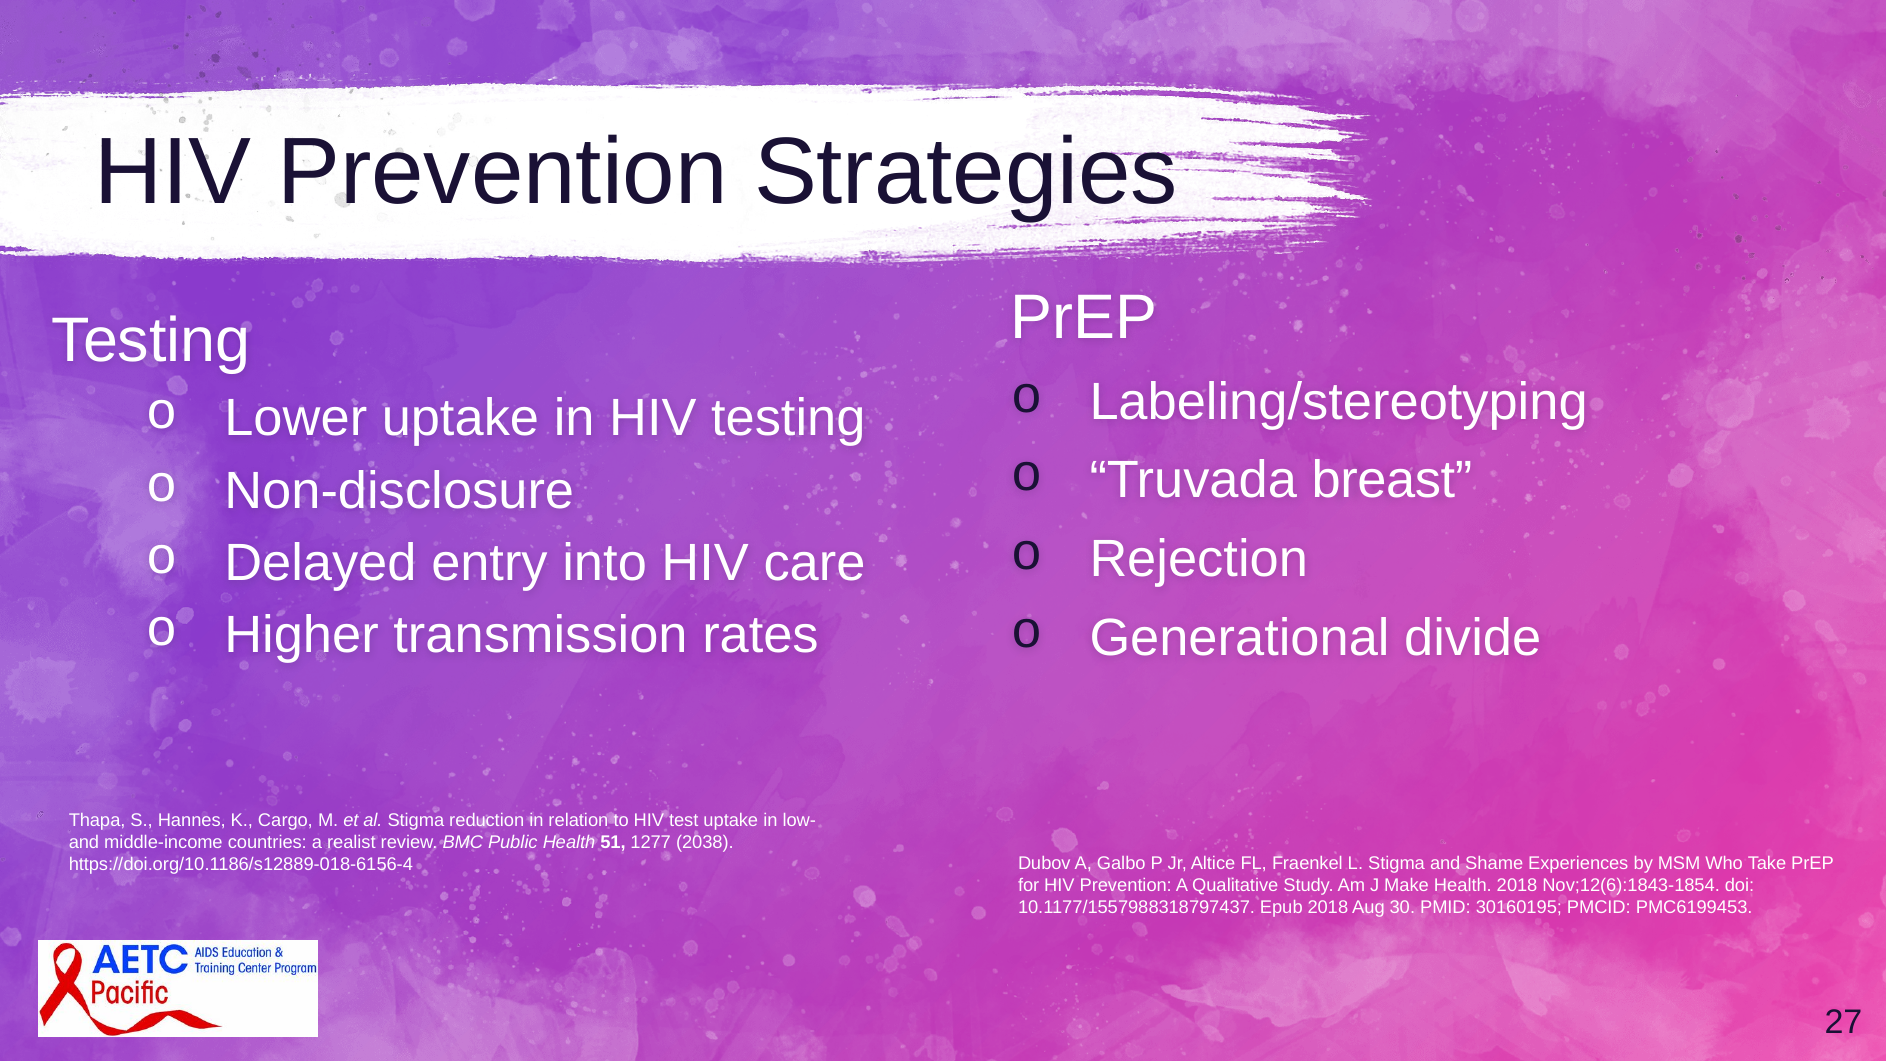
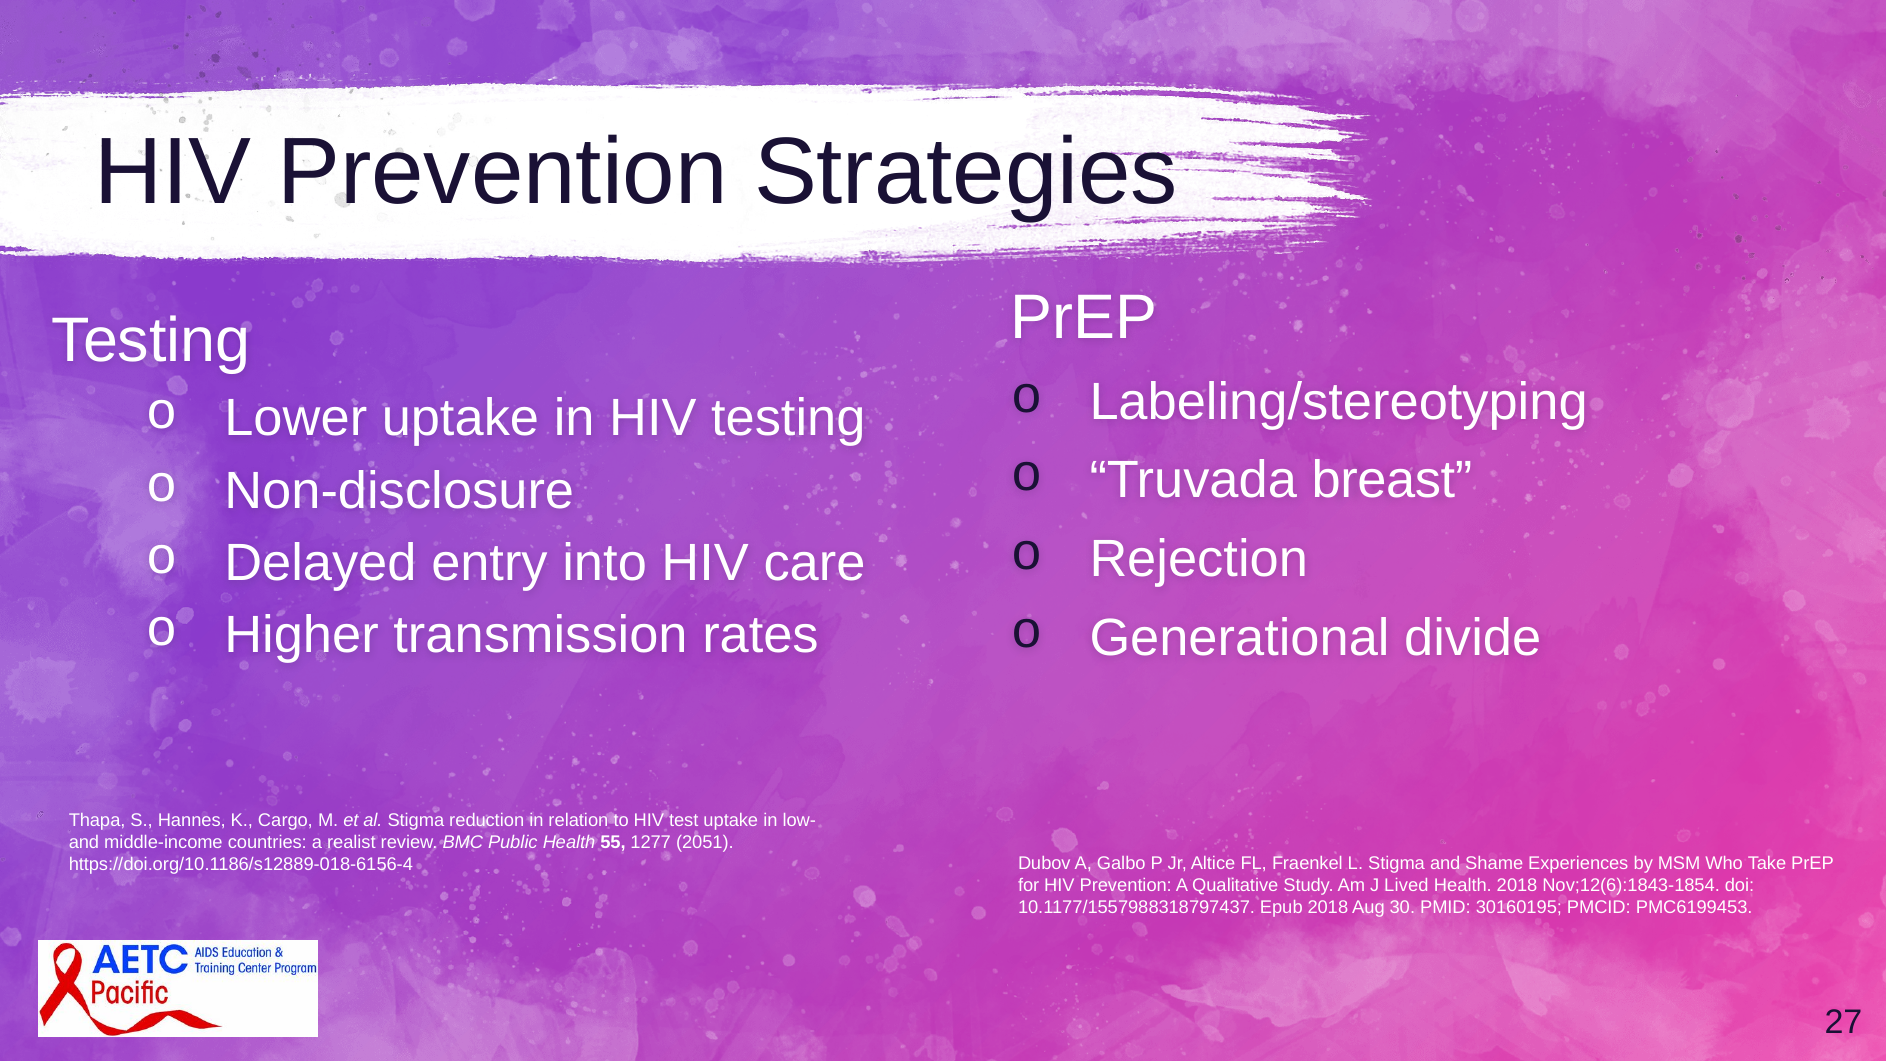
51: 51 -> 55 (613, 842)
2038: 2038 -> 2051 (705, 842)
Make: Make -> Lived (1406, 885)
